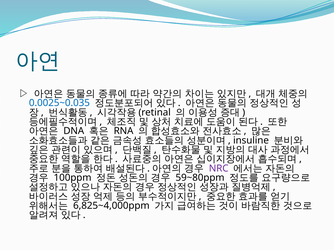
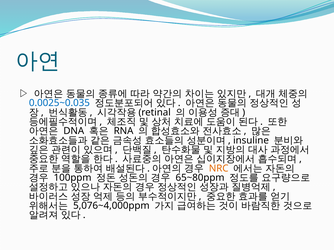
NRC colour: purple -> orange (219, 169)
59~80ppm: 59~80ppm -> 65~80ppm (200, 178)
6,825~4,000ppm: 6,825~4,000ppm -> 5,076~4,000ppm (111, 206)
